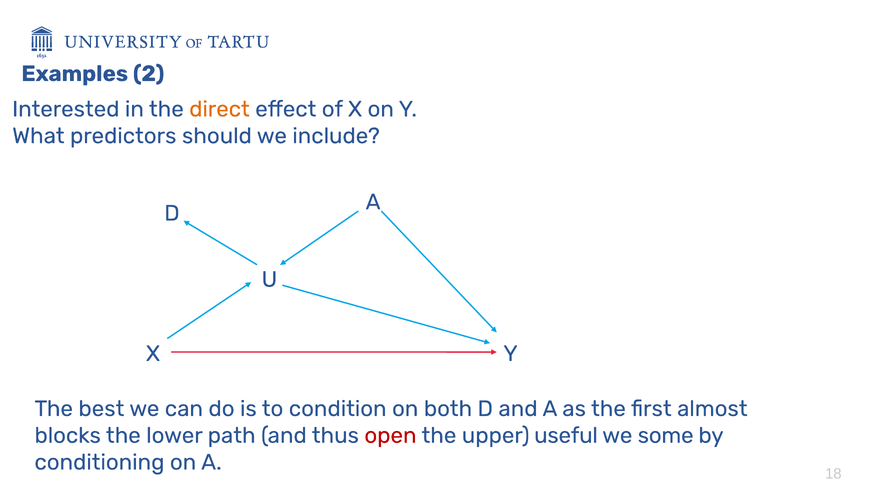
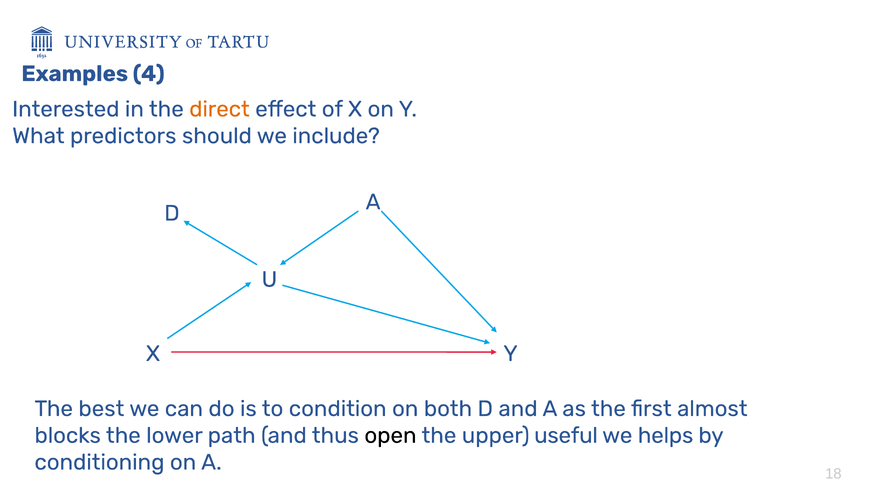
2: 2 -> 4 (149, 74)
open colour: red -> black (390, 436)
some: some -> helps (666, 436)
